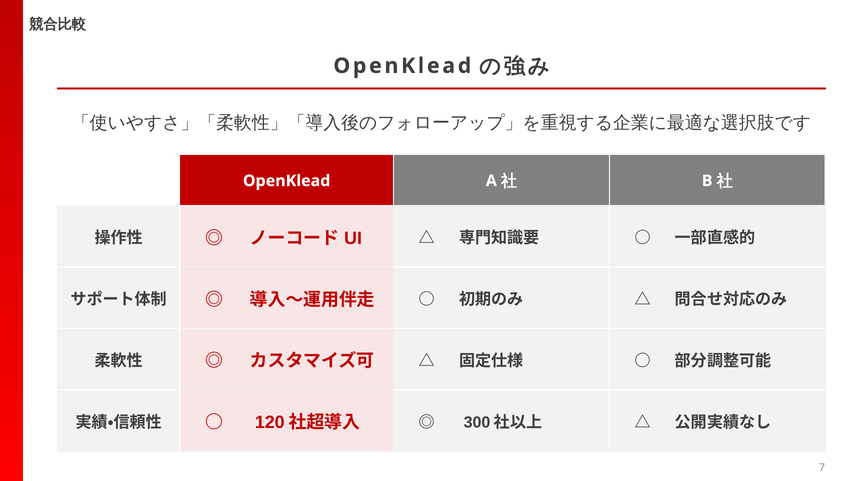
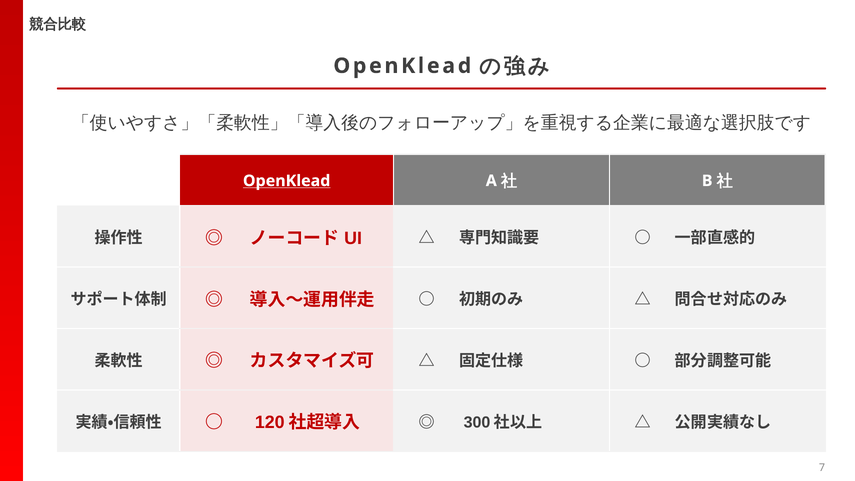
OpenKlead underline: none -> present (287, 181)
